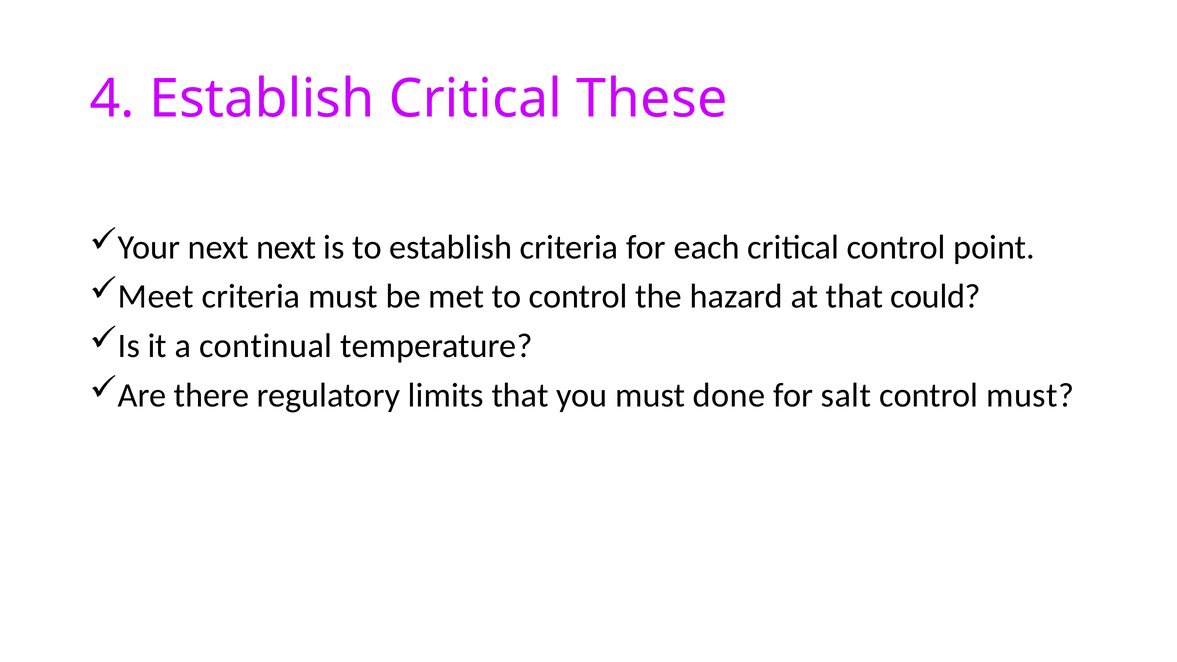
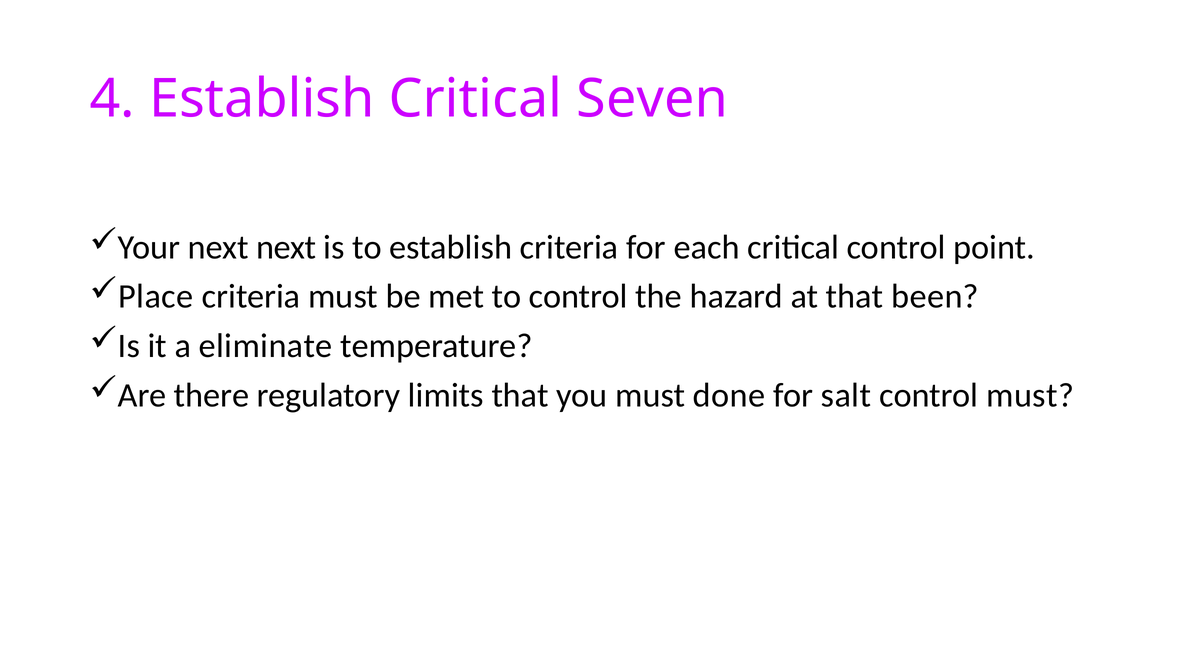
These: These -> Seven (652, 99)
Meet: Meet -> Place (156, 297)
could: could -> been (935, 297)
continual: continual -> eliminate (266, 346)
